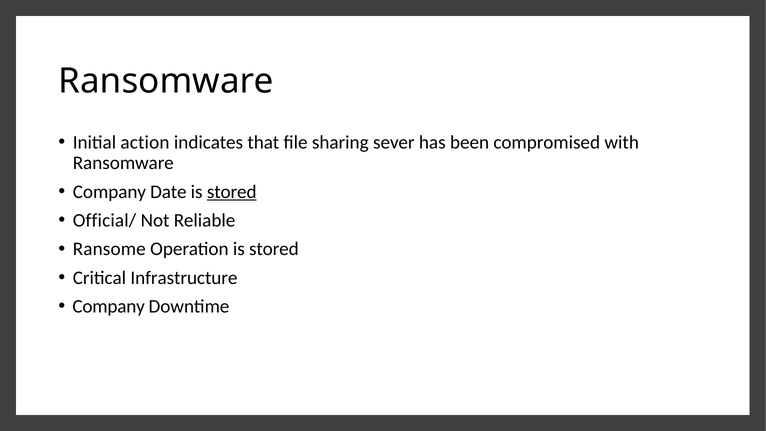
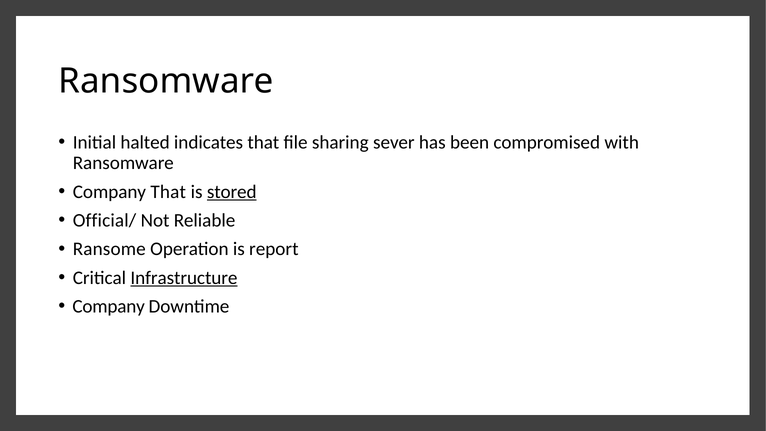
action: action -> halted (145, 142)
Company Date: Date -> That (168, 192)
Operation is stored: stored -> report (274, 249)
Infrastructure underline: none -> present (184, 278)
